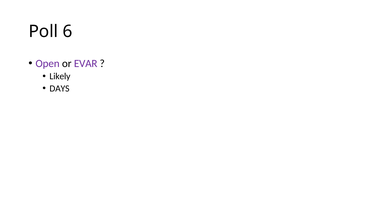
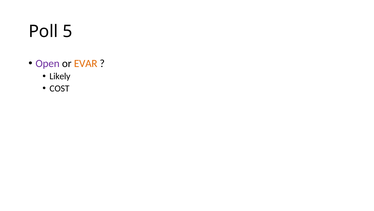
6: 6 -> 5 (67, 31)
EVAR colour: purple -> orange (86, 63)
DAYS: DAYS -> COST (60, 88)
